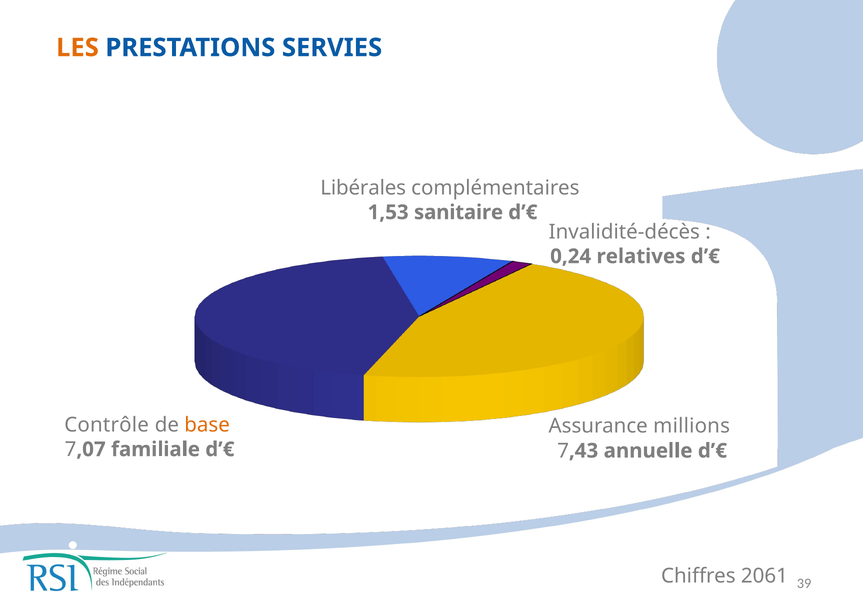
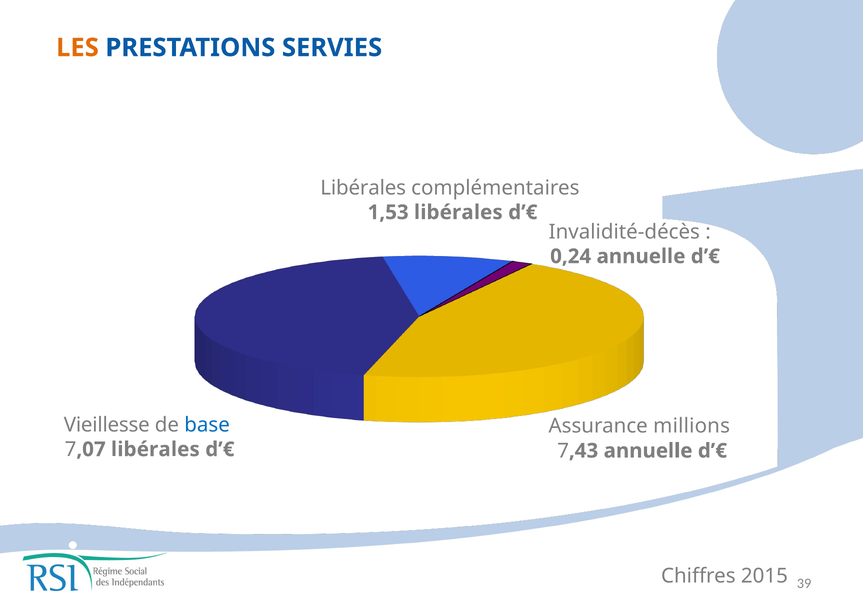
1,53 sanitaire: sanitaire -> libérales (458, 212)
0,24 relatives: relatives -> annuelle (641, 256)
Contrôle: Contrôle -> Vieillesse (107, 425)
base colour: orange -> blue (207, 425)
familiale: familiale -> libérales (155, 449)
2061: 2061 -> 2015 (764, 576)
